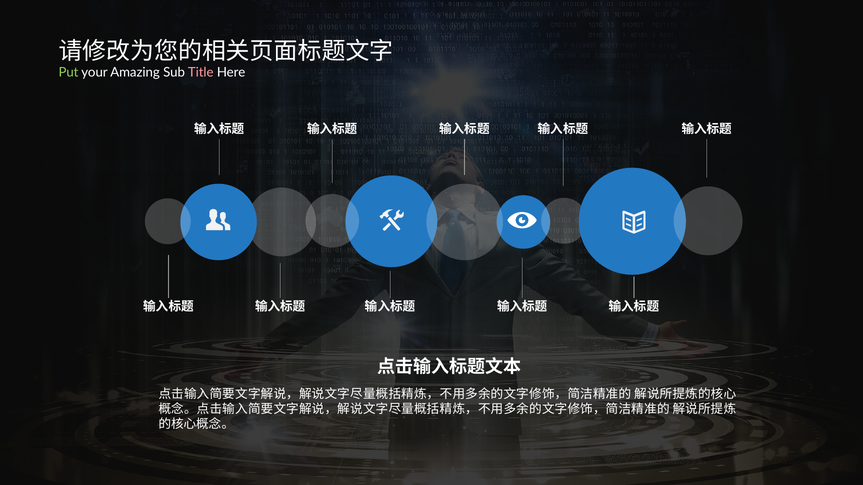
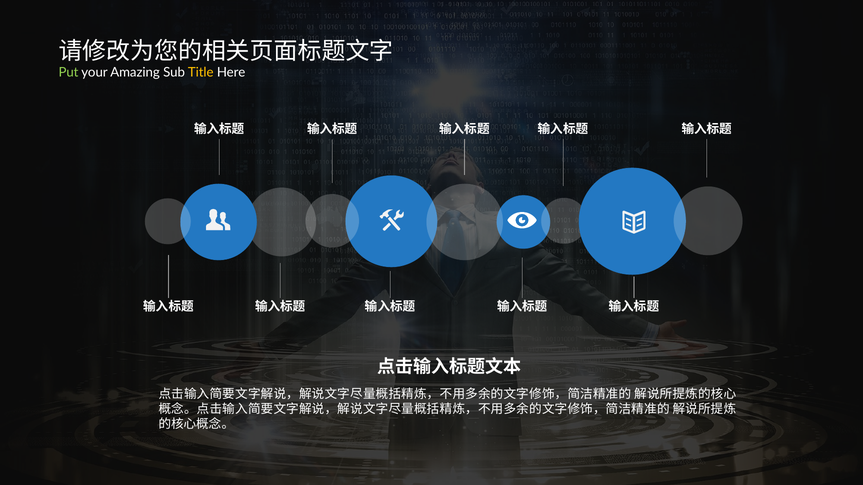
Title colour: pink -> yellow (201, 72)
